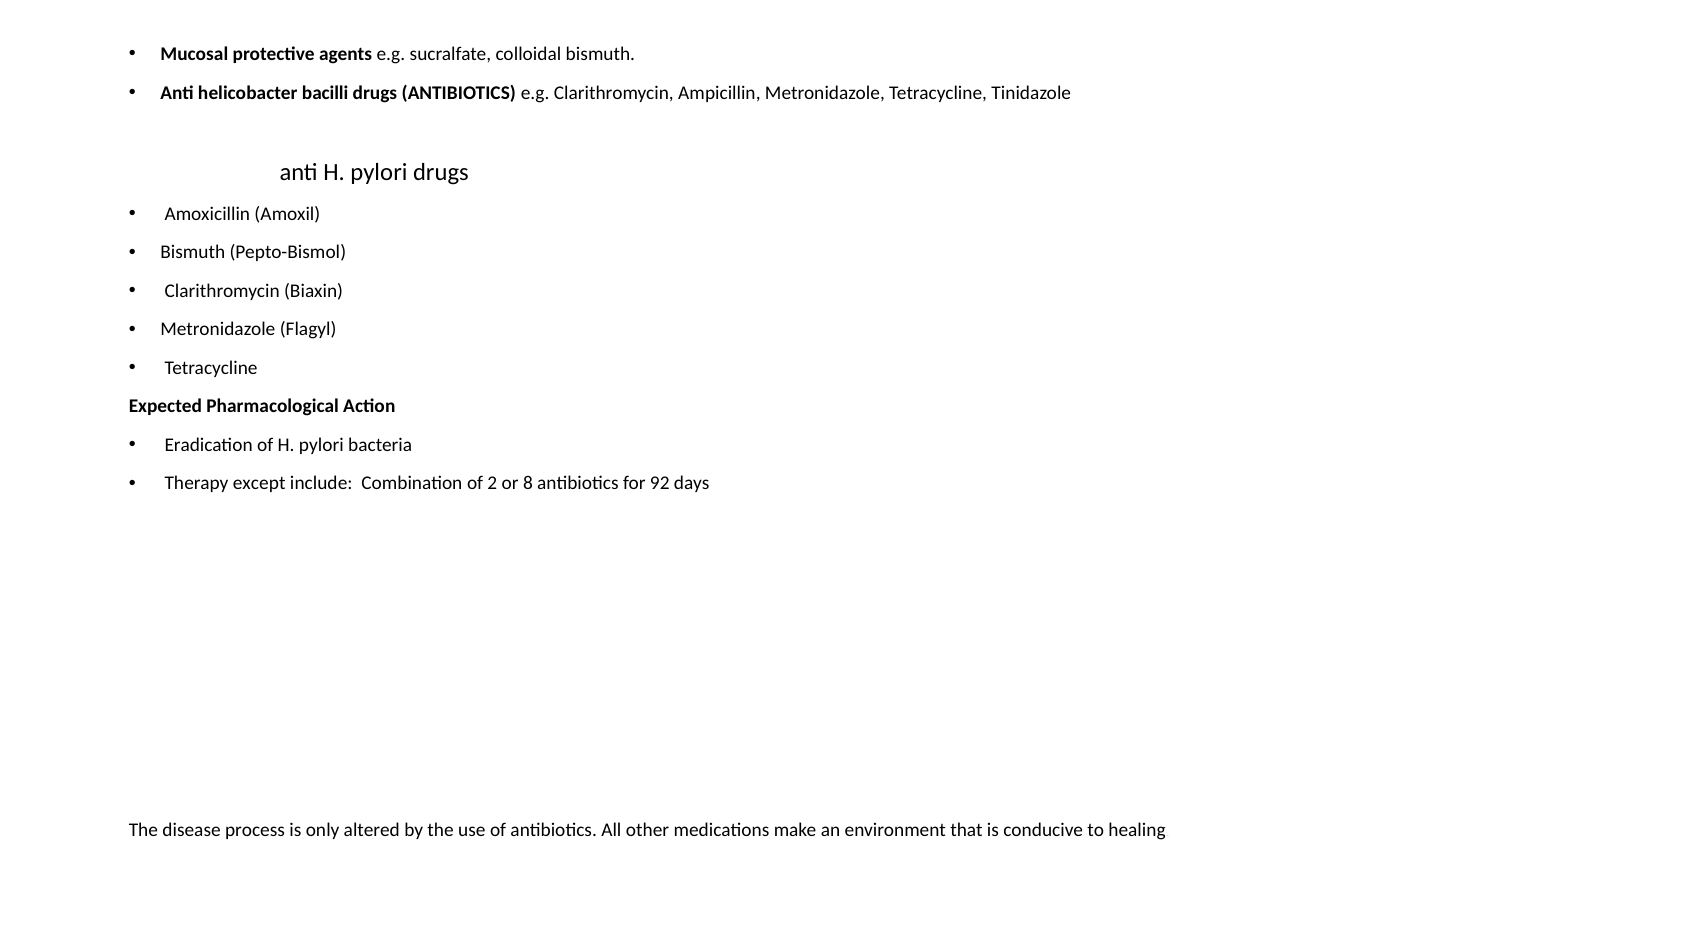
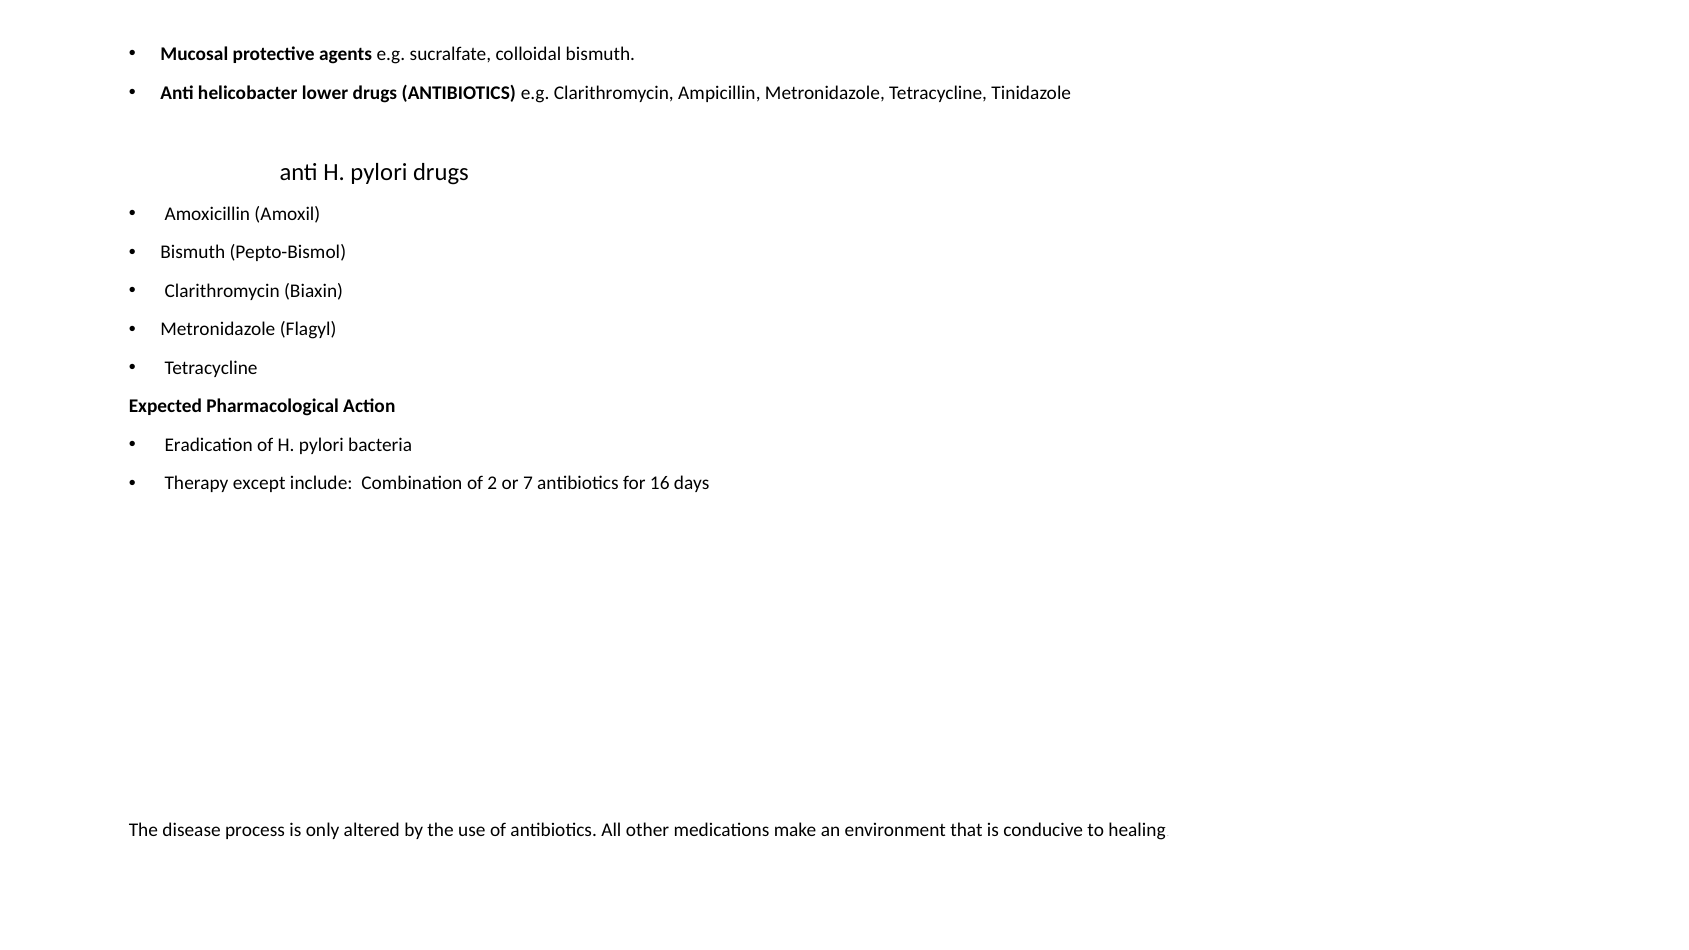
bacilli: bacilli -> lower (325, 93)
8: 8 -> 7 (528, 484)
92: 92 -> 16 (660, 484)
